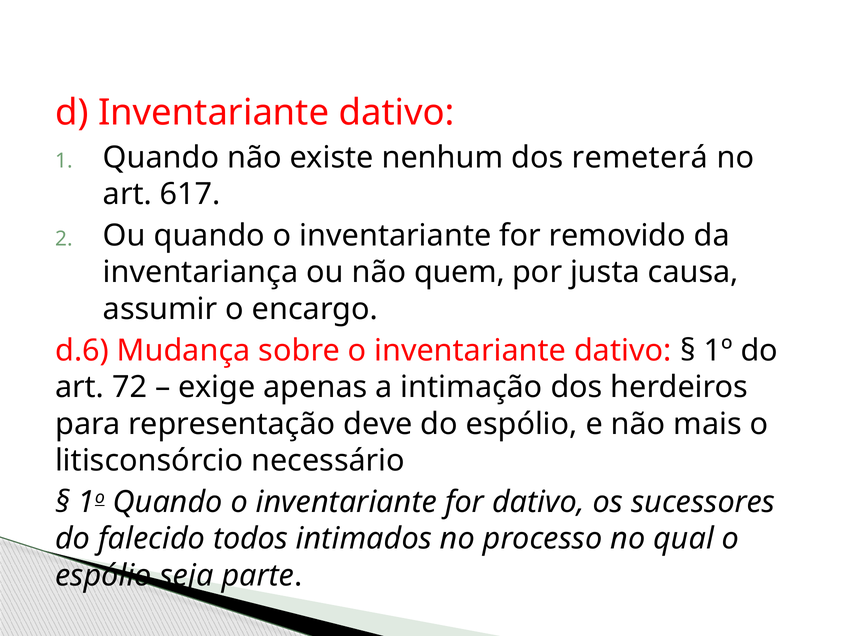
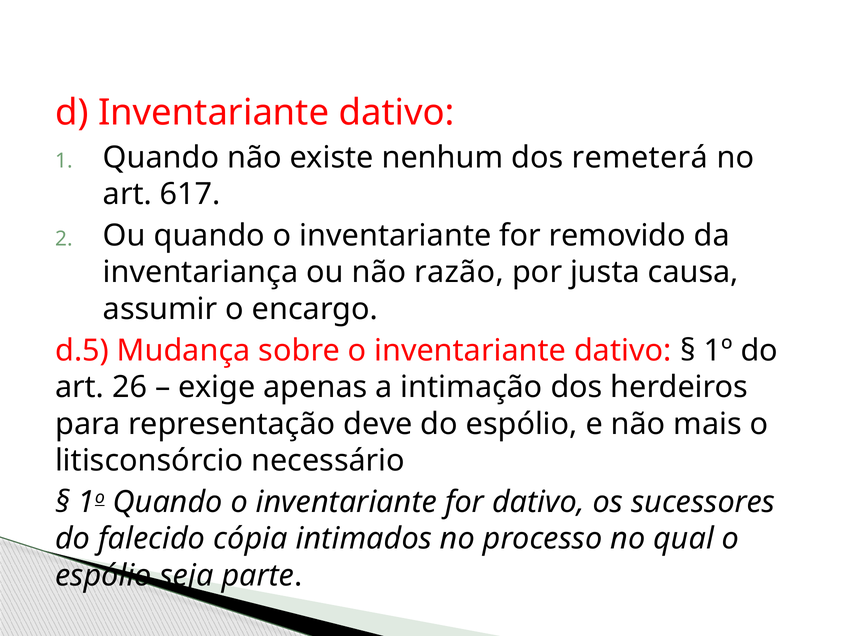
quem: quem -> razão (459, 272)
d.6: d.6 -> d.5 (82, 351)
72: 72 -> 26 (130, 387)
todos: todos -> cópia (250, 539)
